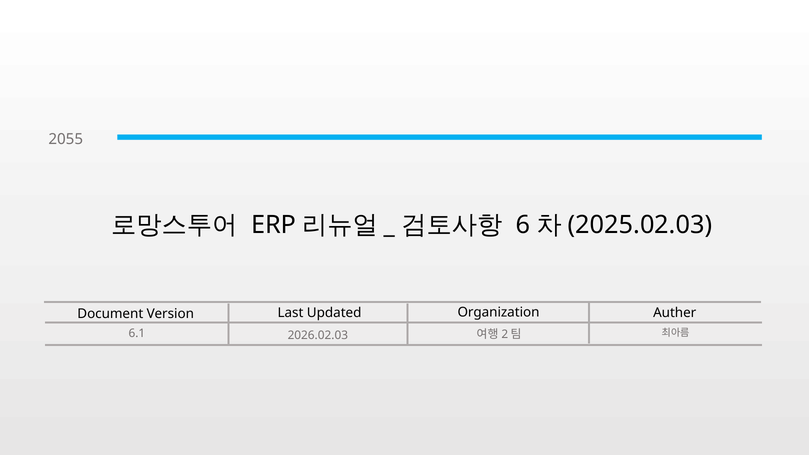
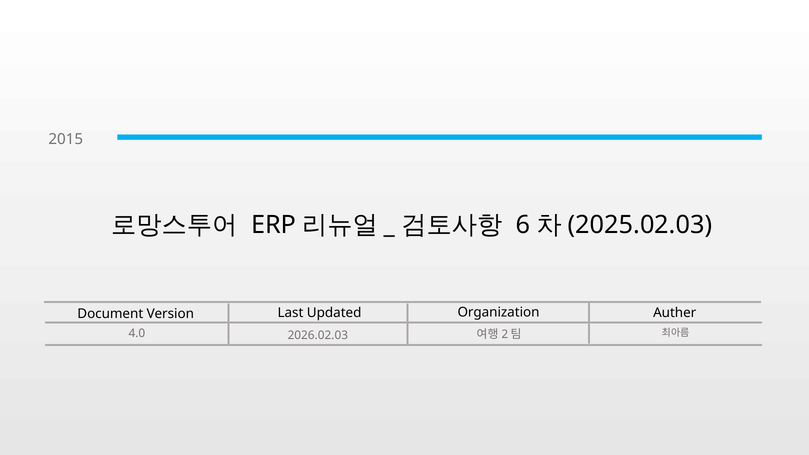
2055: 2055 -> 2015 (66, 139)
6.1: 6.1 -> 4.0 (137, 333)
